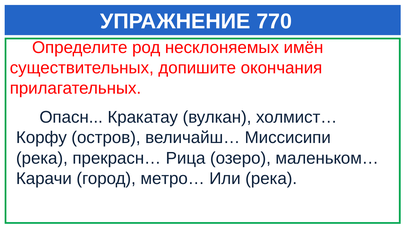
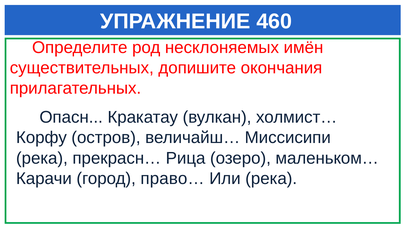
770: 770 -> 460 (274, 22)
метро…: метро… -> право… (172, 178)
